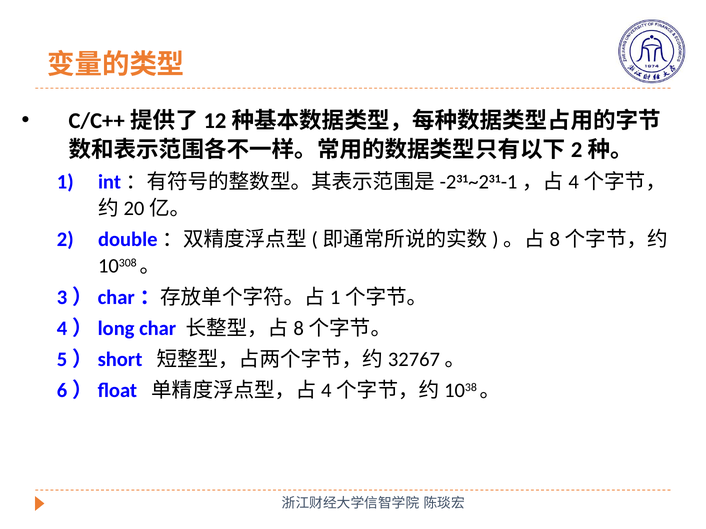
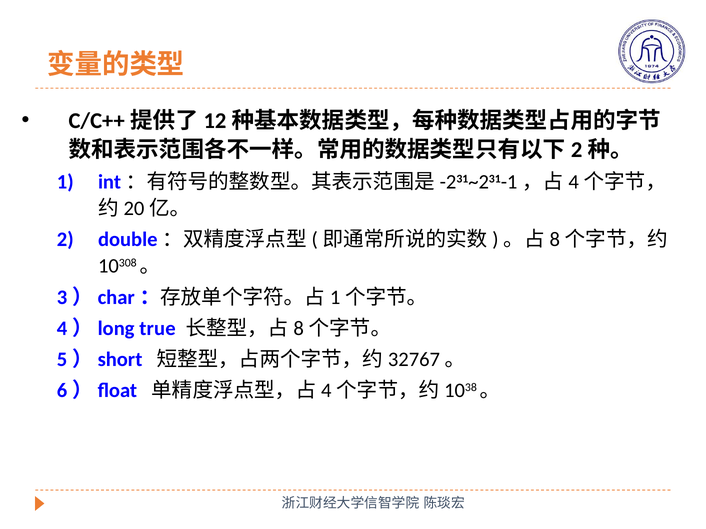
char: char -> true (158, 329)
